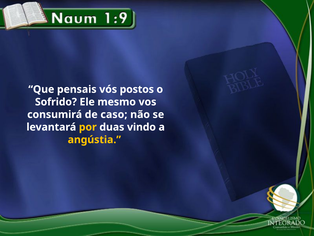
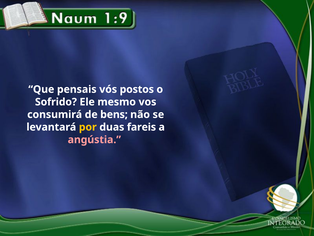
caso: caso -> bens (114, 114)
vindo: vindo -> fareis (142, 127)
angústia colour: yellow -> pink (94, 139)
